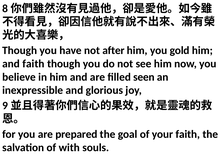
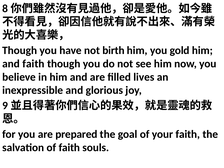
after: after -> birth (113, 50)
seen: seen -> lives (144, 77)
of with: with -> faith (69, 148)
